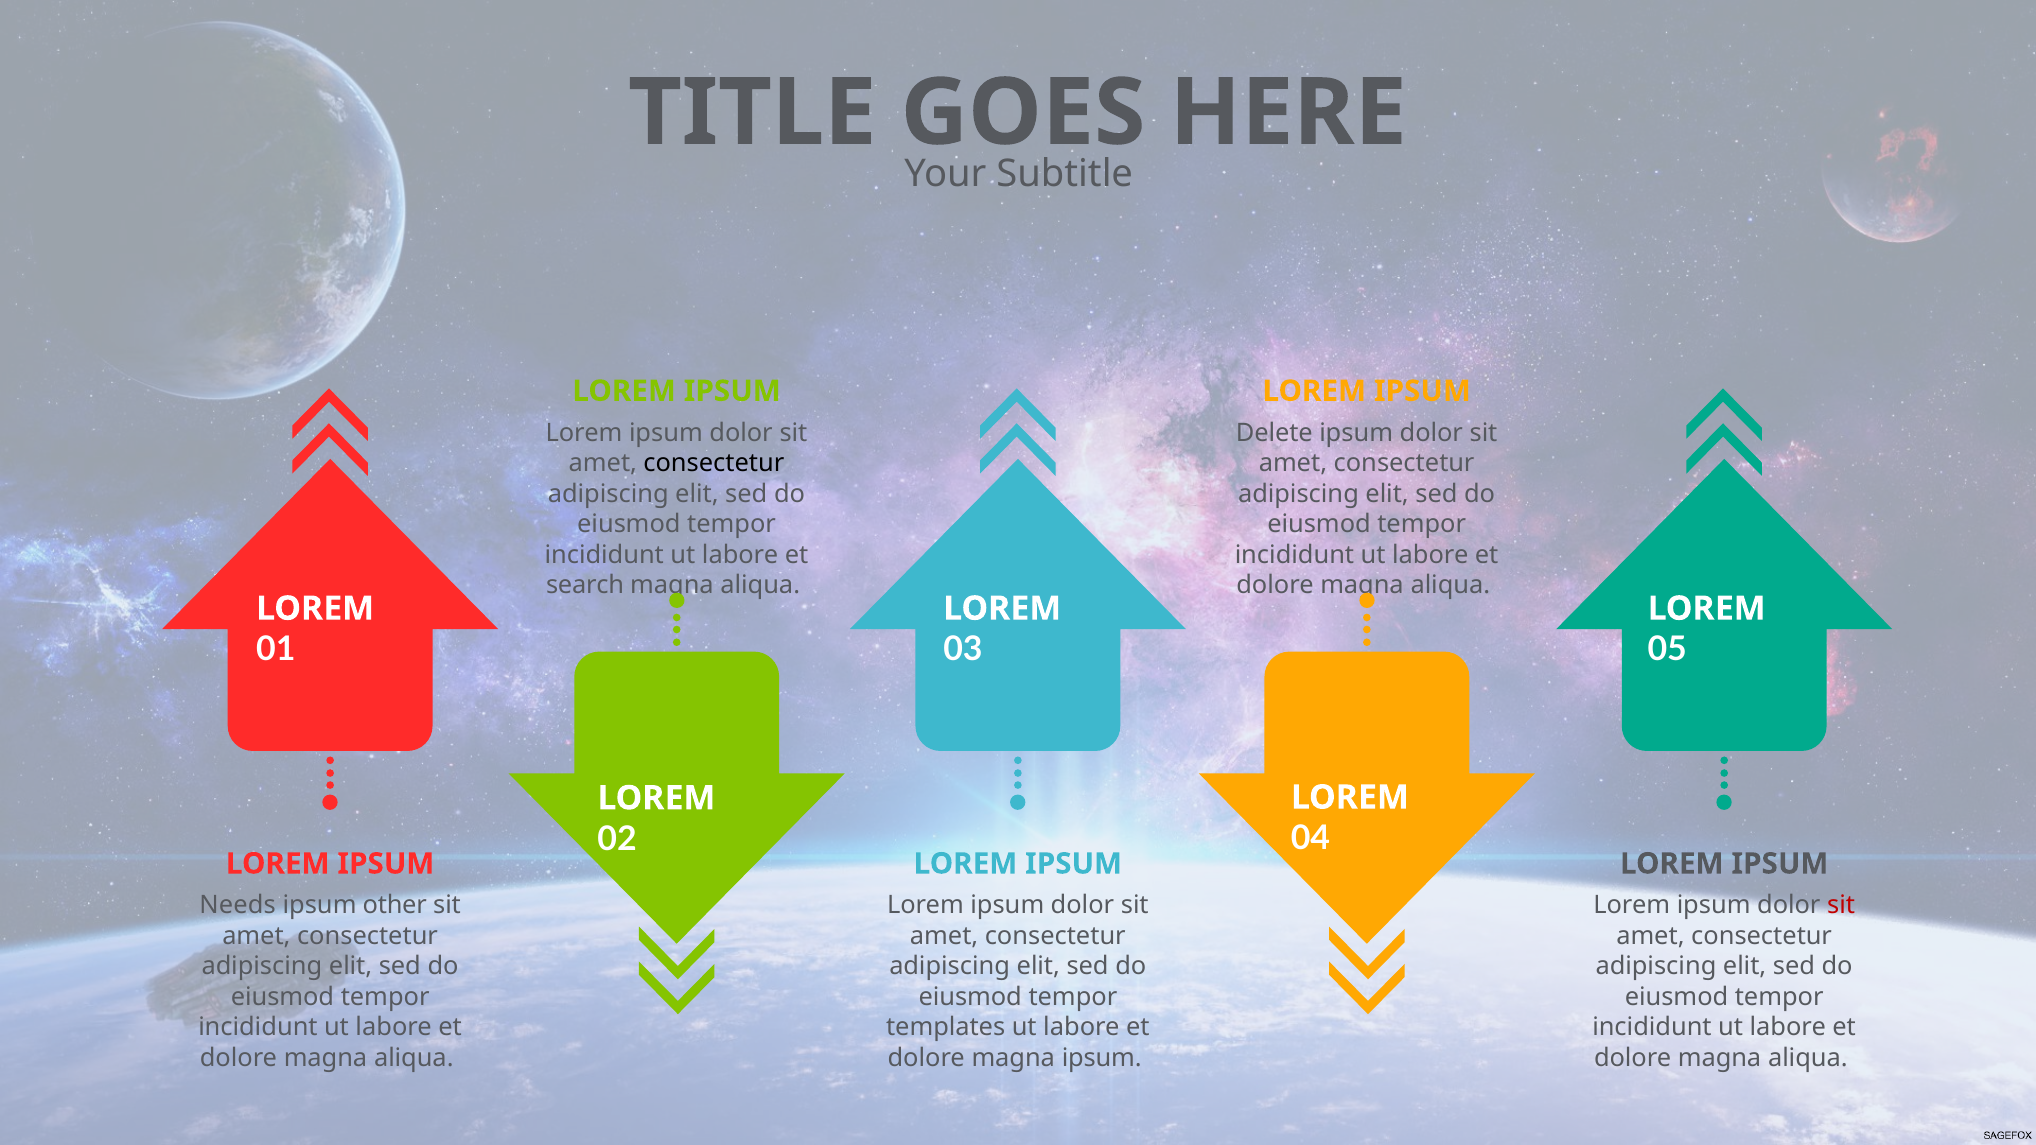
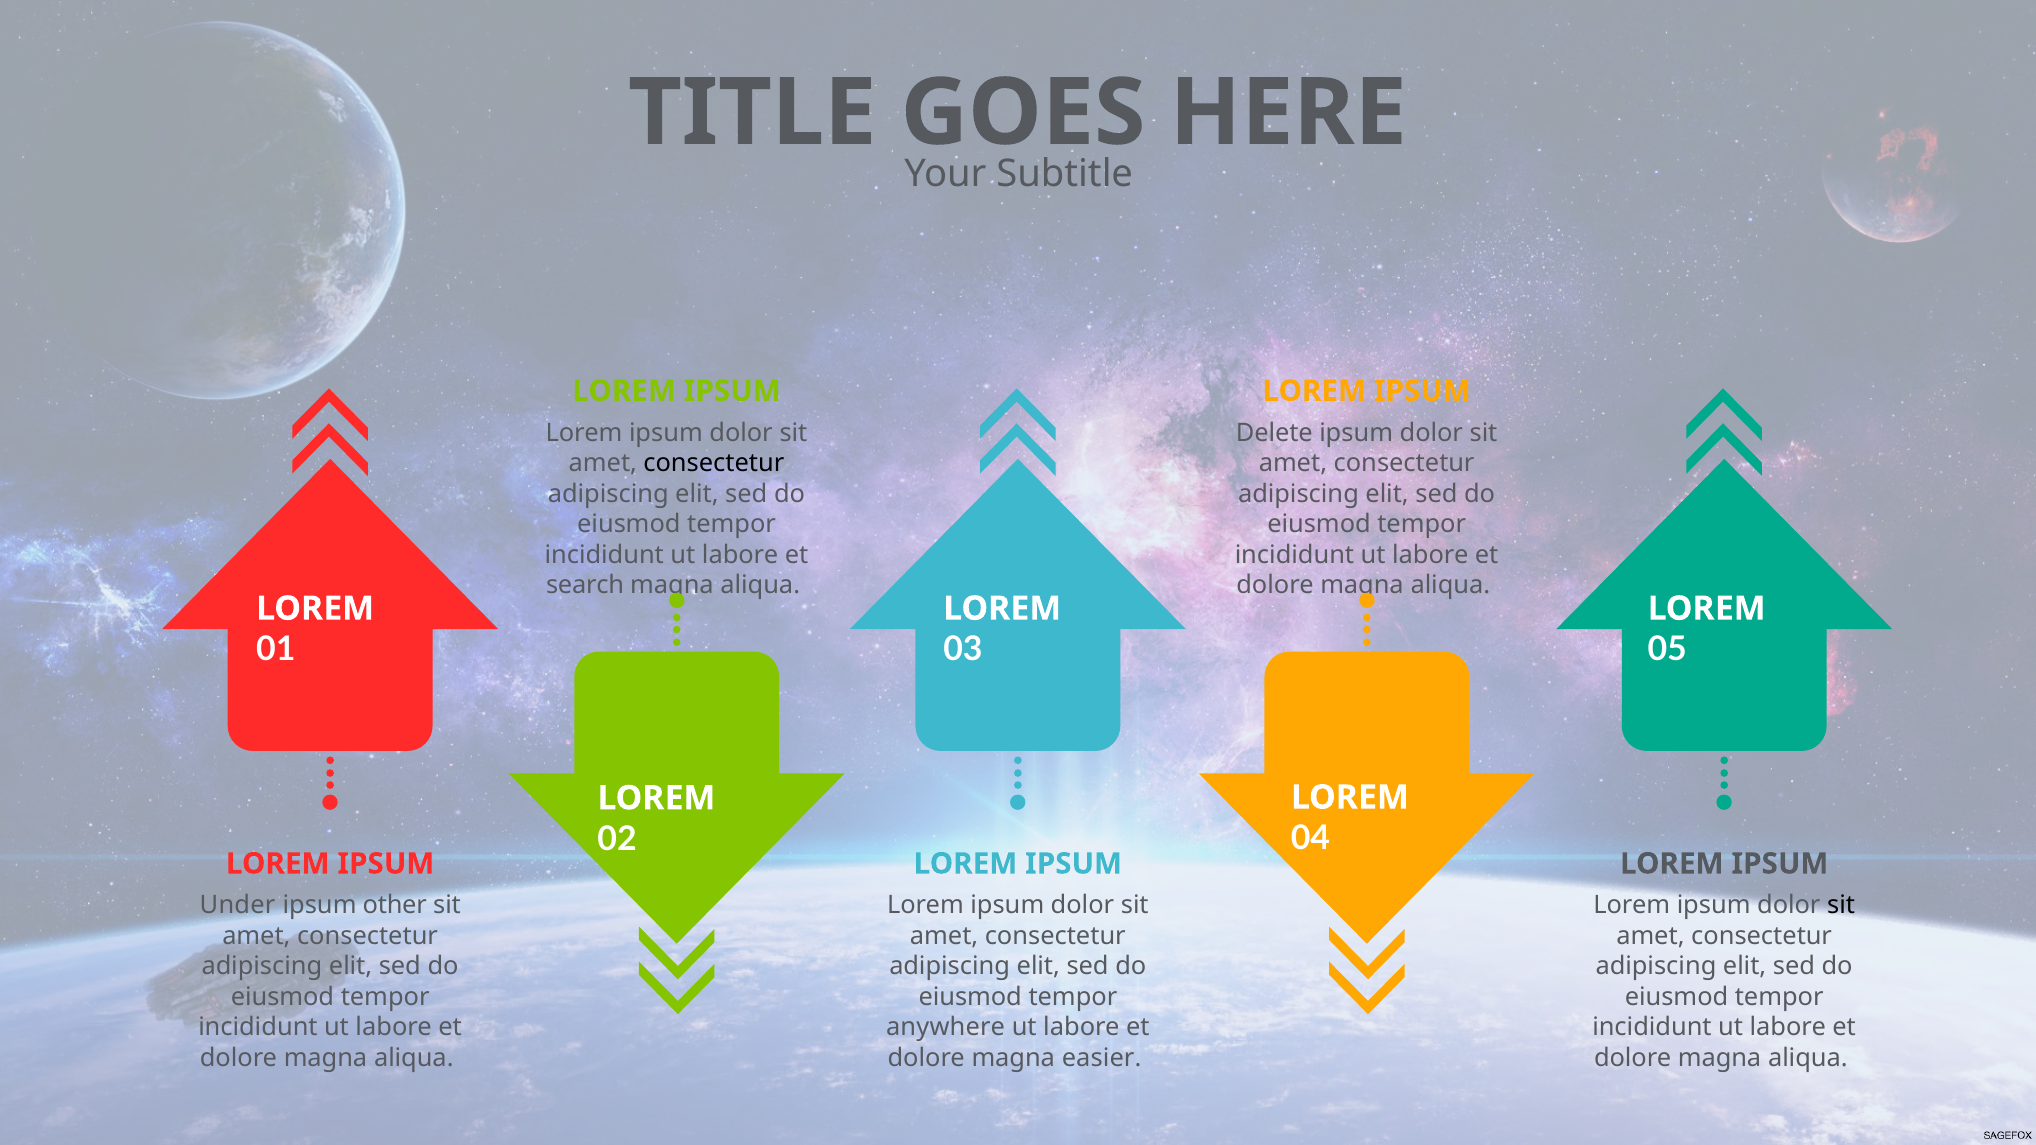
Needs: Needs -> Under (238, 906)
sit colour: red -> black (1841, 906)
templates: templates -> anywhere (946, 1028)
magna ipsum: ipsum -> easier (1102, 1058)
